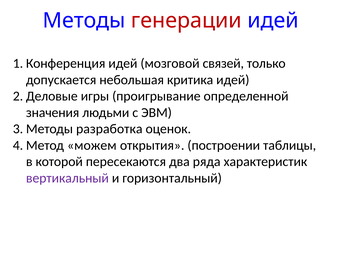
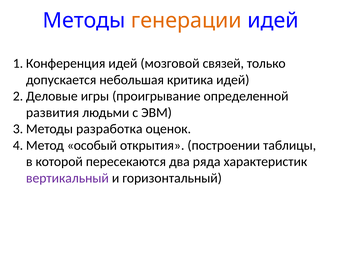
генерации colour: red -> orange (186, 21)
значения: значения -> развития (53, 113)
можем: можем -> особый (92, 145)
